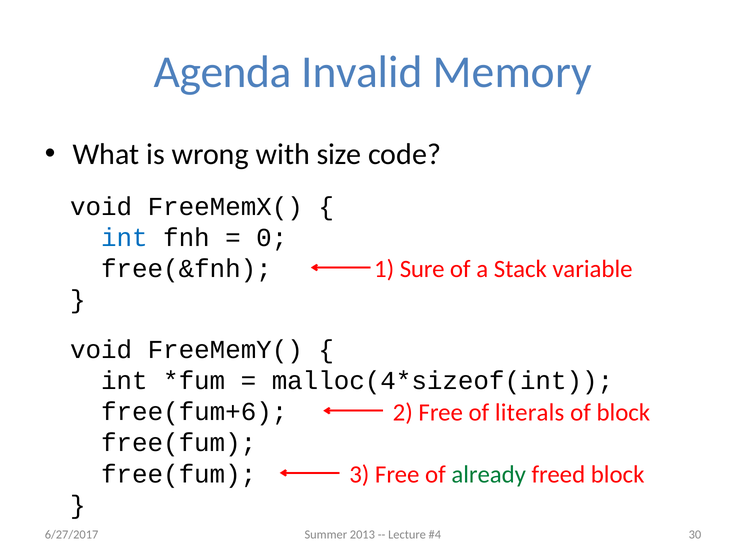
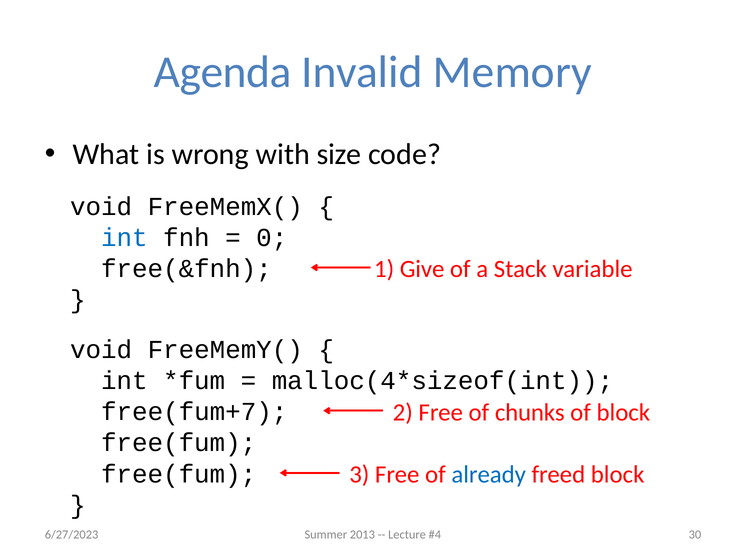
Sure: Sure -> Give (422, 269)
free(fum+6: free(fum+6 -> free(fum+7 (194, 411)
literals: literals -> chunks (530, 412)
already colour: green -> blue (489, 474)
6/27/2017: 6/27/2017 -> 6/27/2023 (72, 534)
